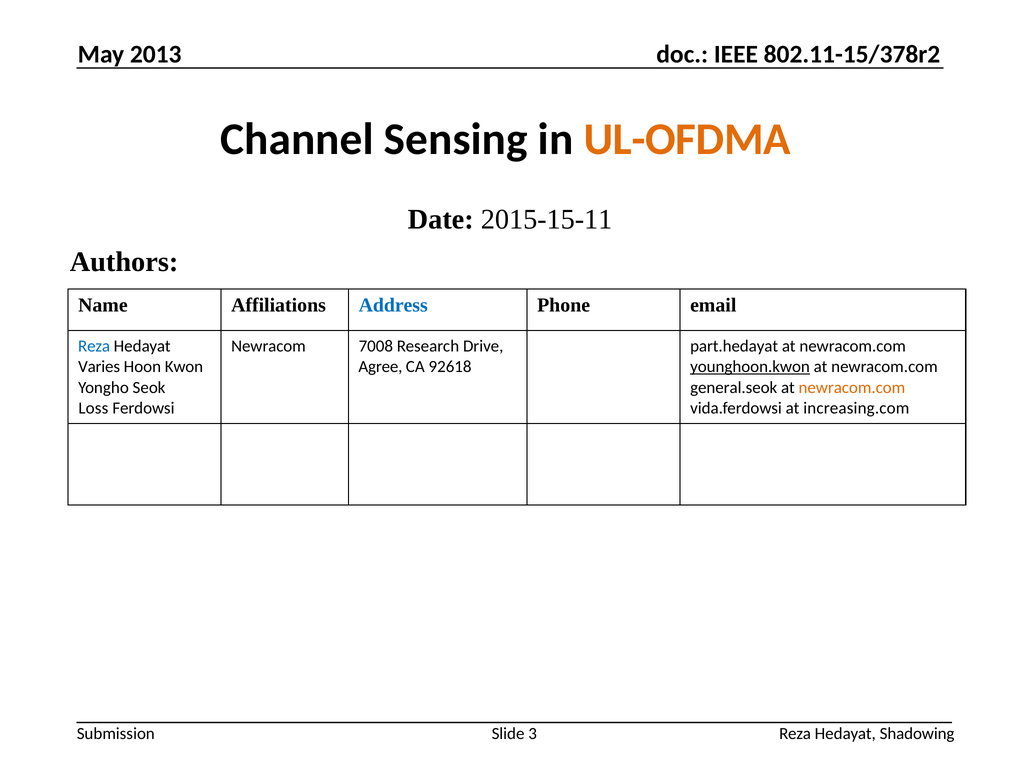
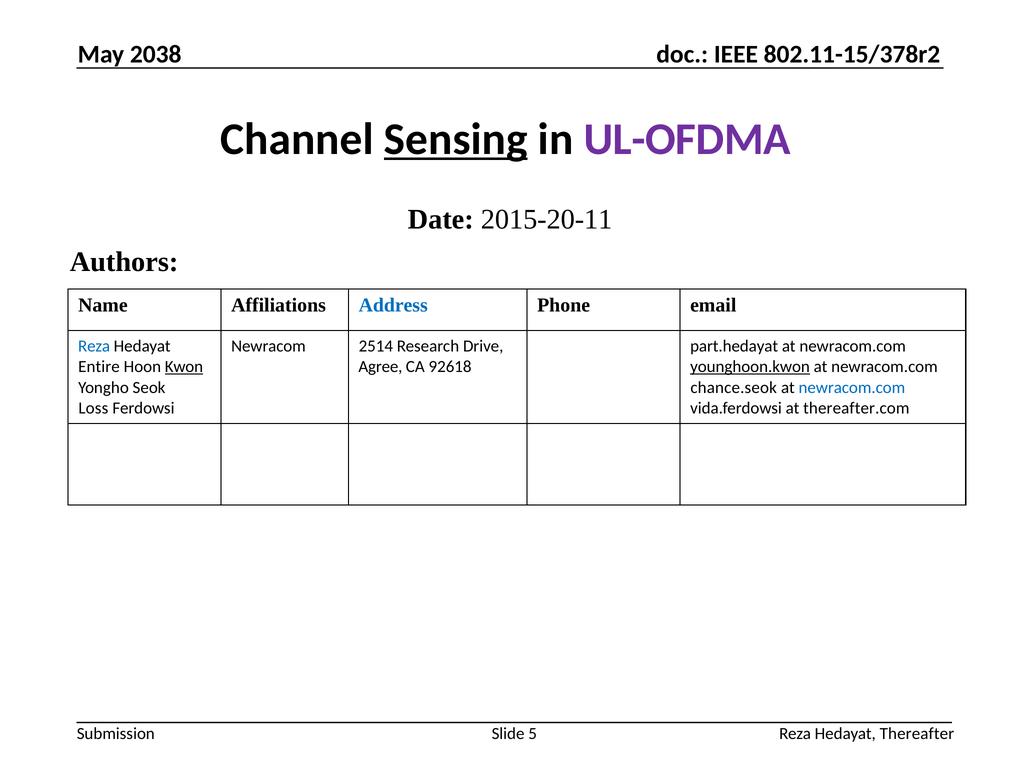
2013: 2013 -> 2038 (156, 54)
Sensing underline: none -> present (456, 139)
UL-OFDMA colour: orange -> purple (687, 139)
2015-15-11: 2015-15-11 -> 2015-20-11 (547, 220)
7008: 7008 -> 2514 (376, 346)
Varies: Varies -> Entire (99, 367)
Kwon underline: none -> present (184, 367)
general.seok: general.seok -> chance.seok (734, 387)
newracom.com colour: orange -> blue (852, 387)
increasing.com: increasing.com -> thereafter.com (856, 408)
3: 3 -> 5 (533, 734)
Shadowing: Shadowing -> Thereafter (917, 734)
